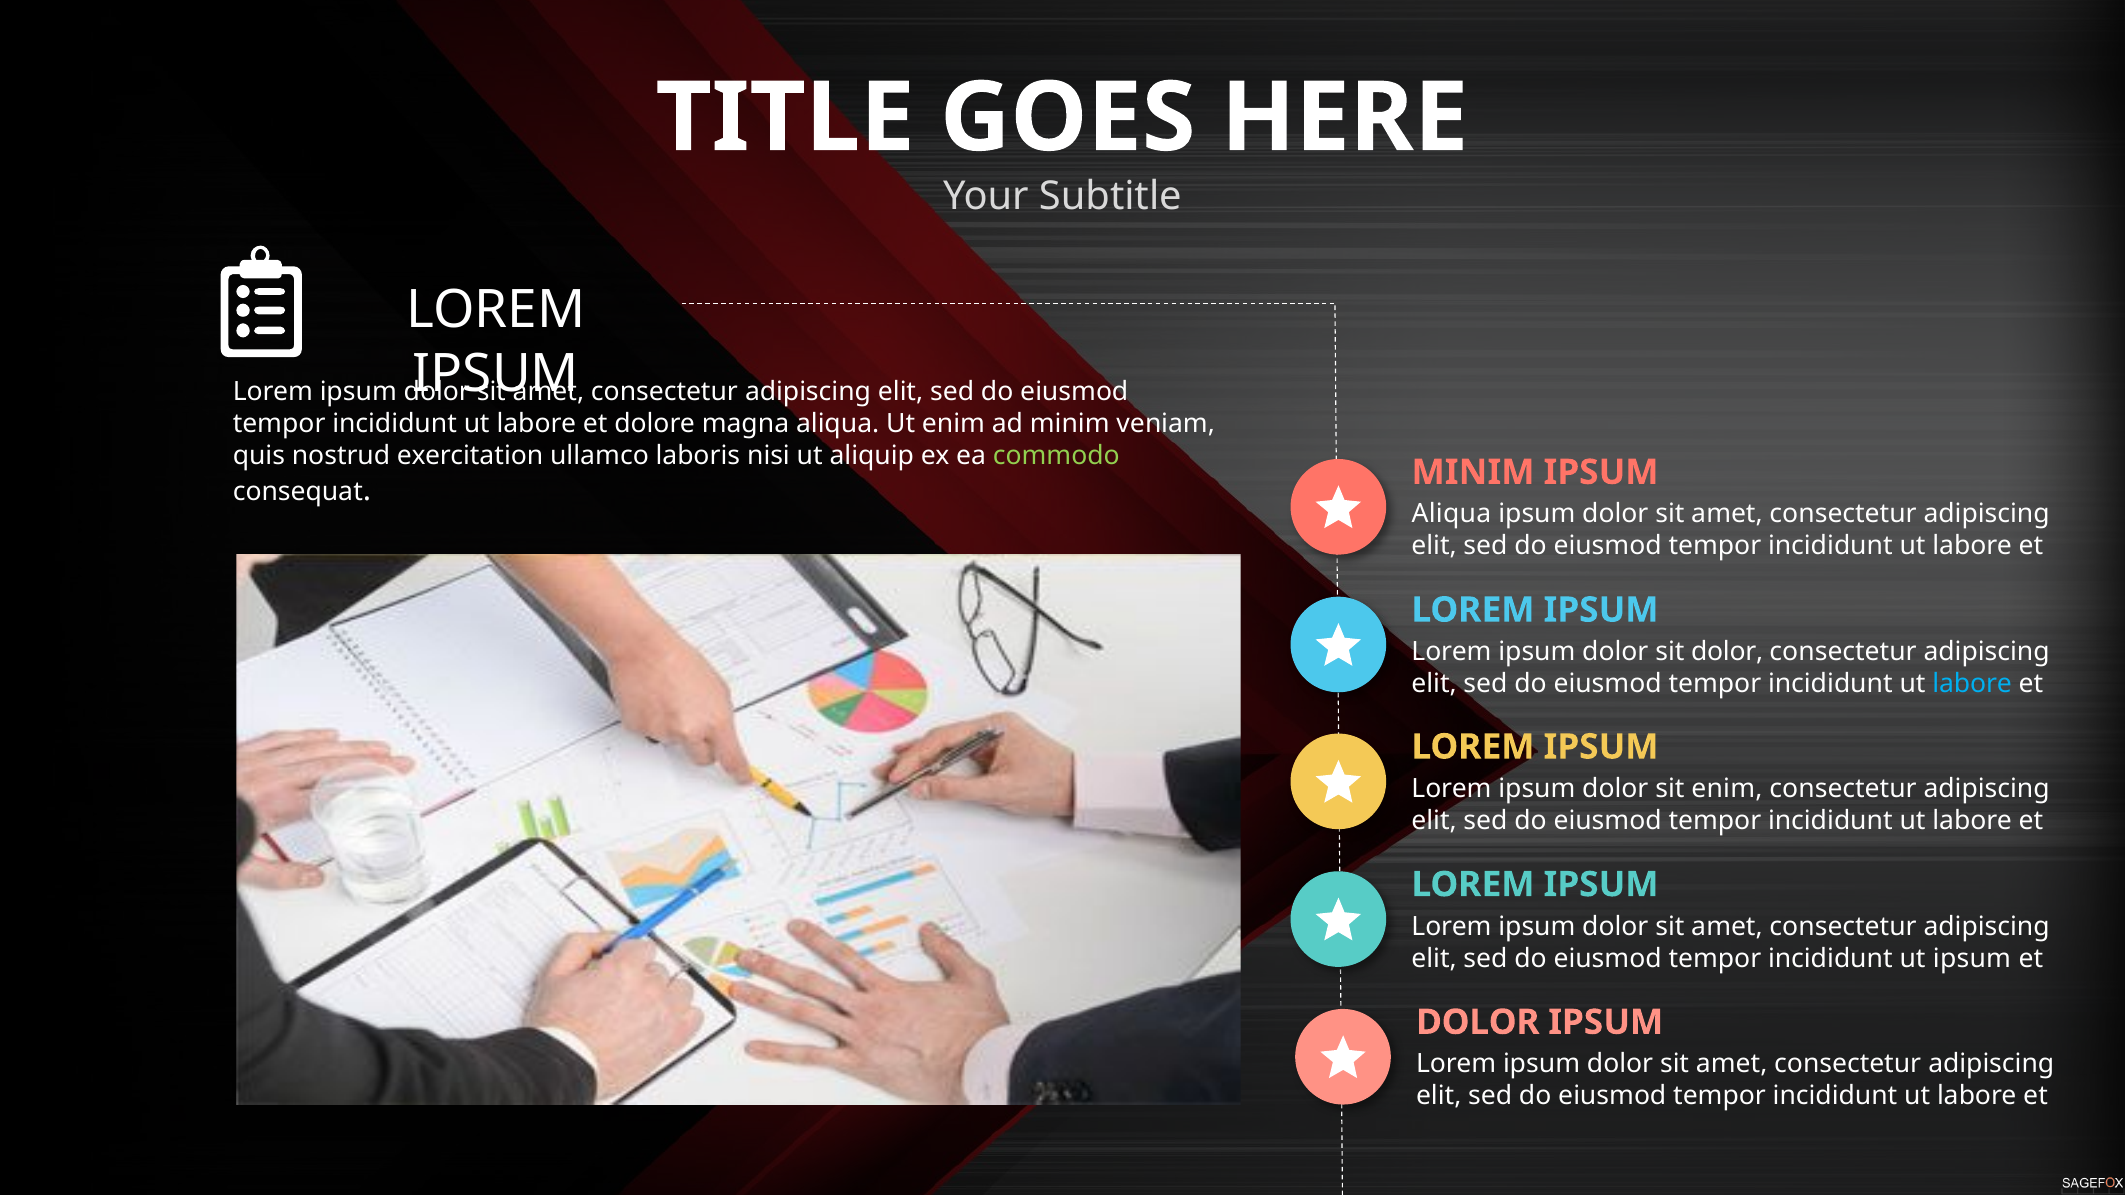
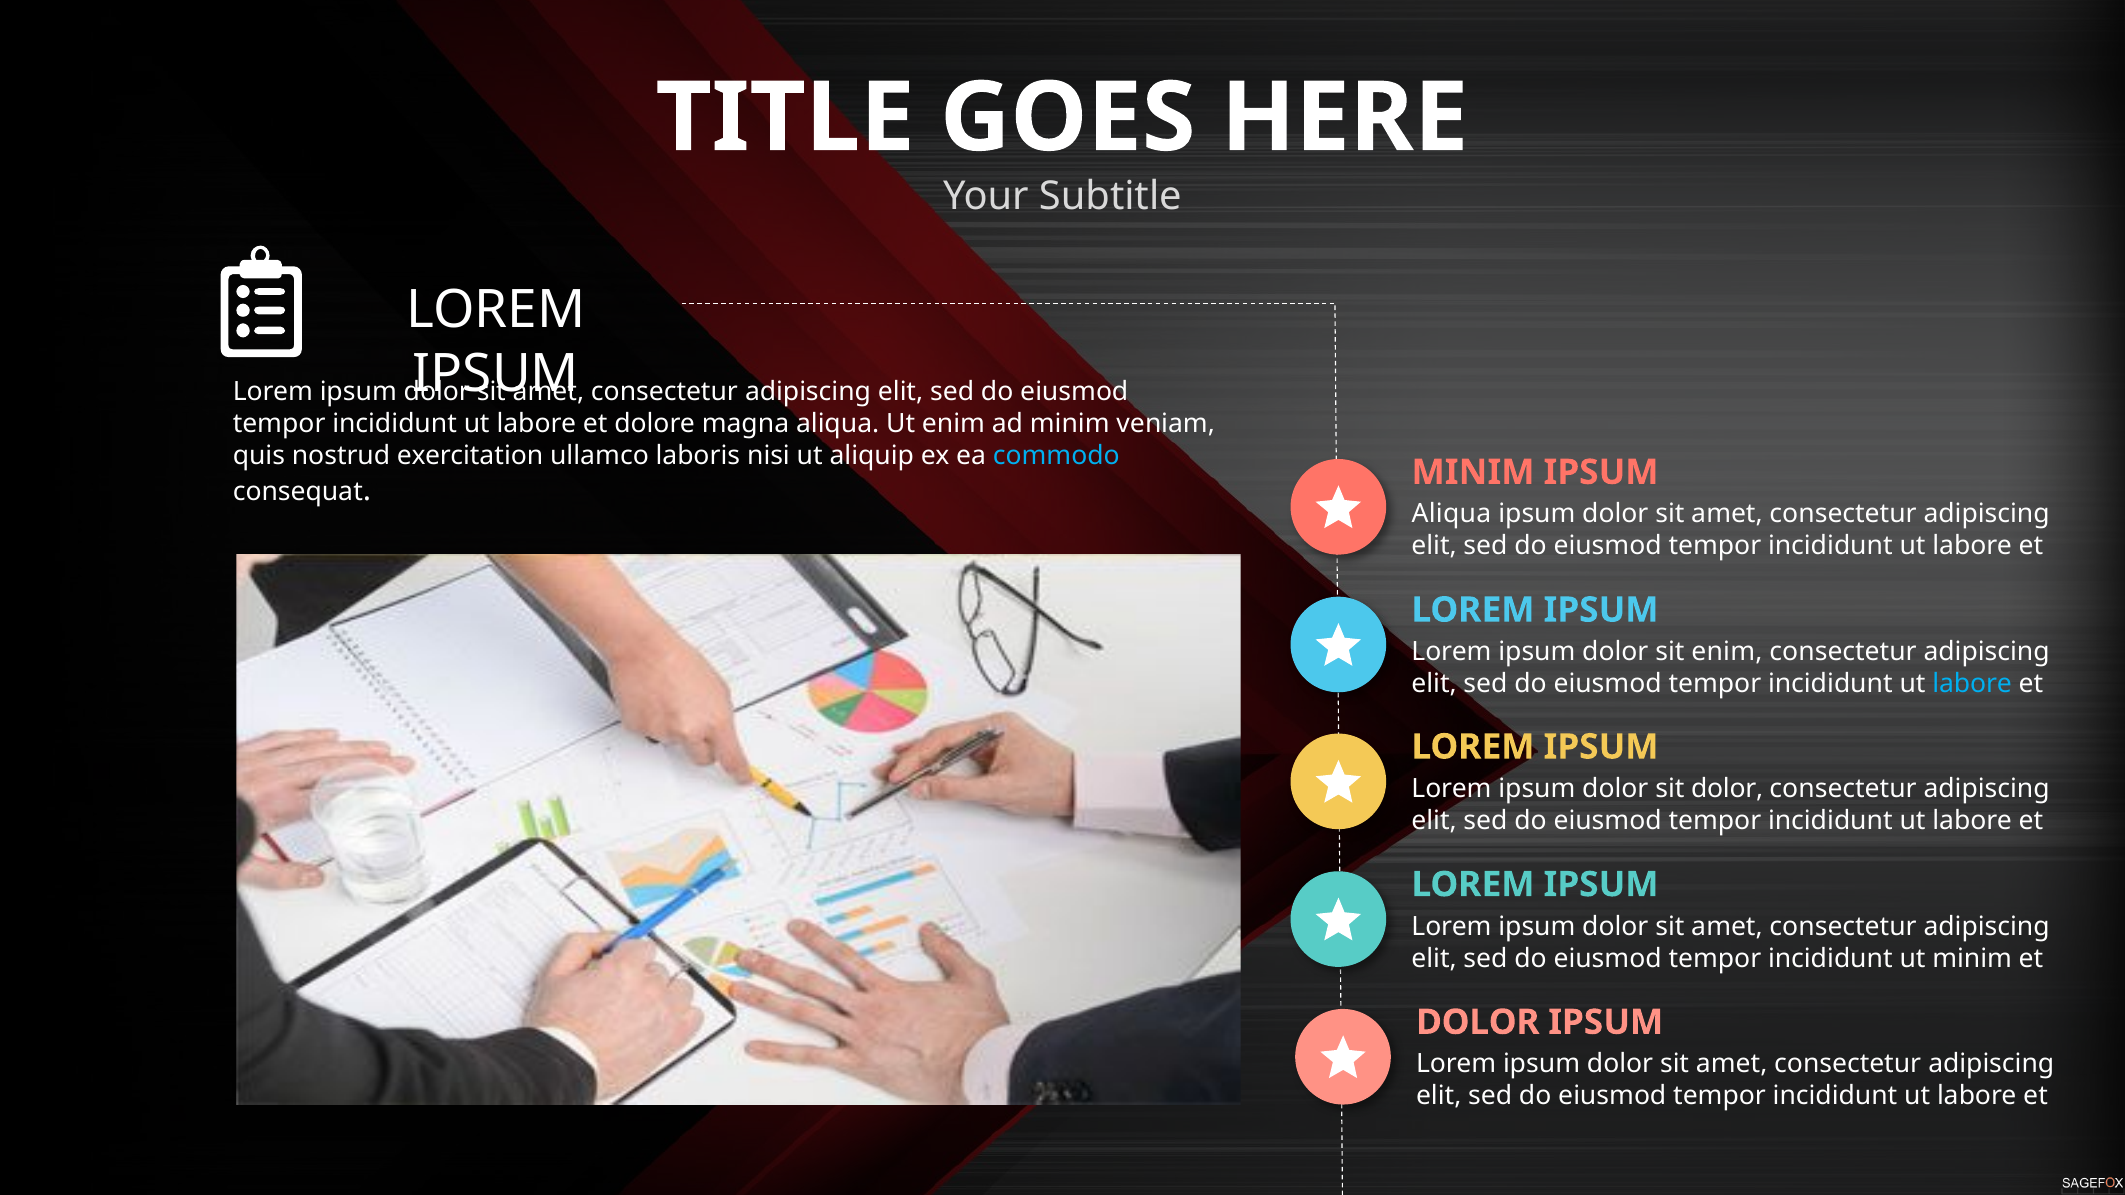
commodo colour: light green -> light blue (1056, 456)
sit dolor: dolor -> enim (1727, 652)
sit enim: enim -> dolor (1727, 789)
ut ipsum: ipsum -> minim (1972, 959)
